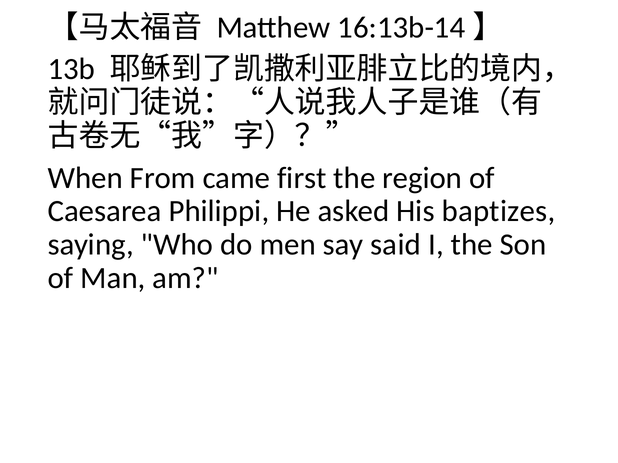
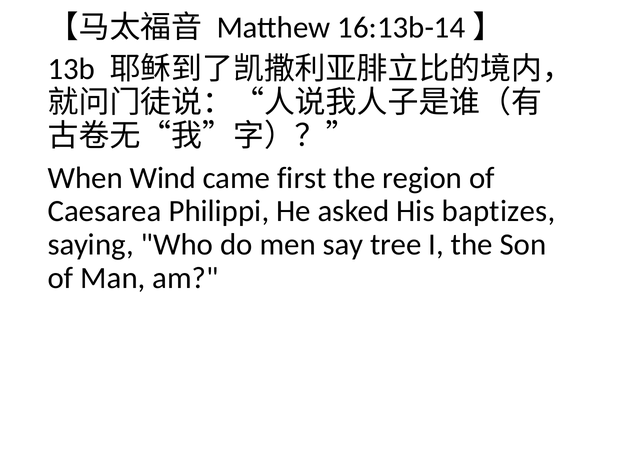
From: From -> Wind (163, 178)
said: said -> tree (396, 245)
